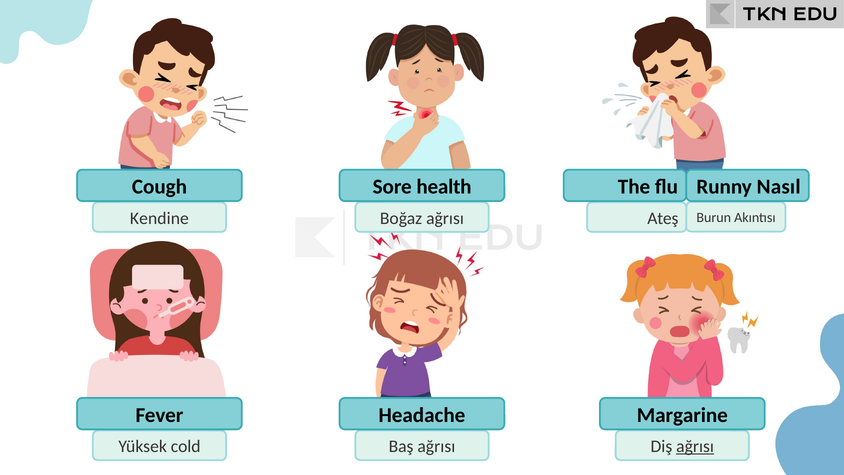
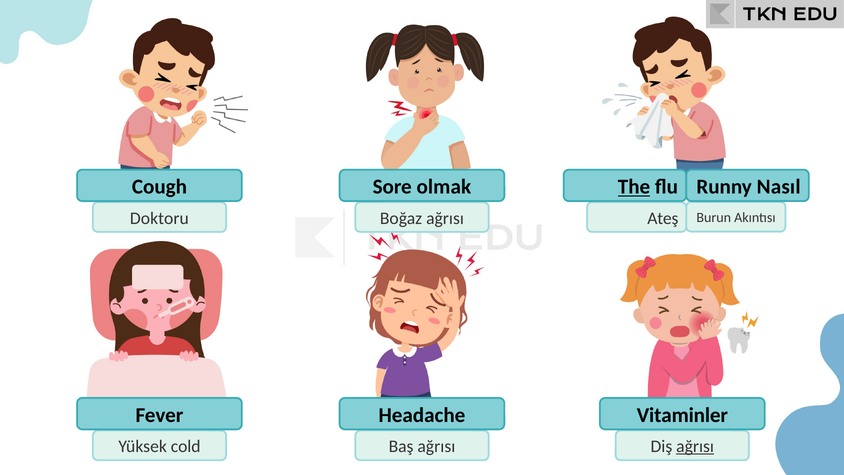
health: health -> olmak (444, 187)
The underline: none -> present (634, 187)
Kendine: Kendine -> Doktoru (159, 218)
Margarine: Margarine -> Vitaminler (682, 415)
